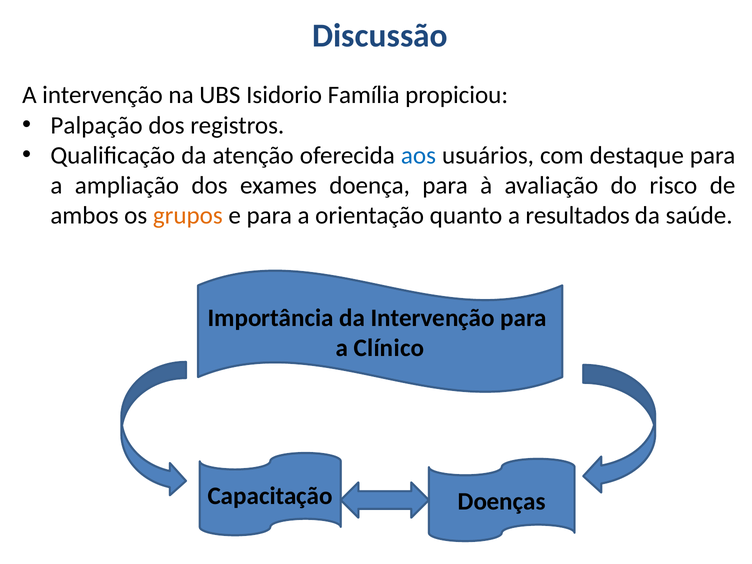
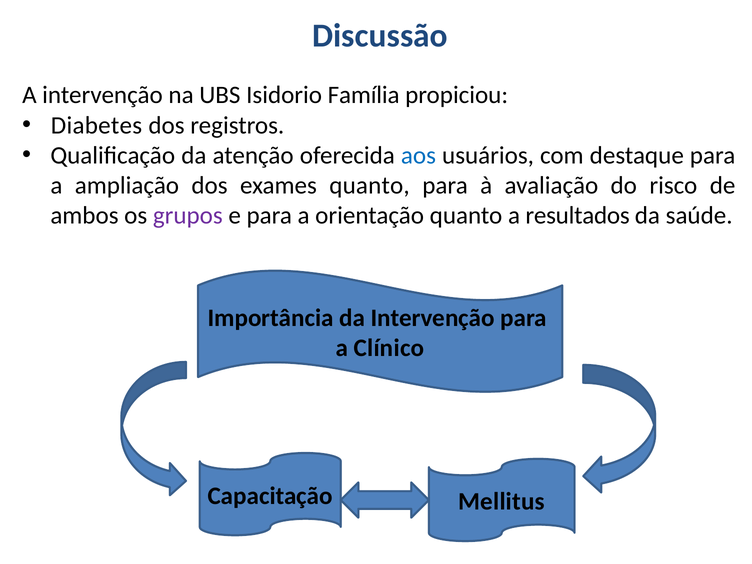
Palpação: Palpação -> Diabetes (96, 125)
exames doença: doença -> quanto (370, 185)
grupos colour: orange -> purple (188, 216)
Doenças: Doenças -> Mellitus (502, 502)
